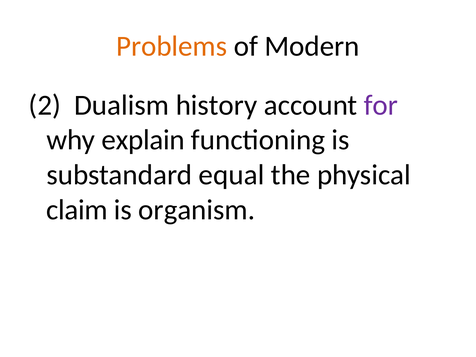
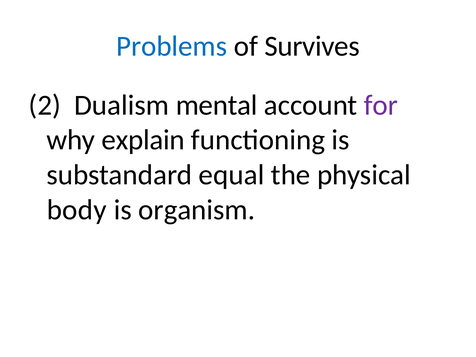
Problems colour: orange -> blue (172, 46)
Modern: Modern -> Survives (312, 46)
history: history -> mental (217, 105)
claim: claim -> body (77, 210)
